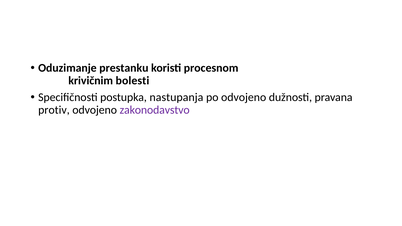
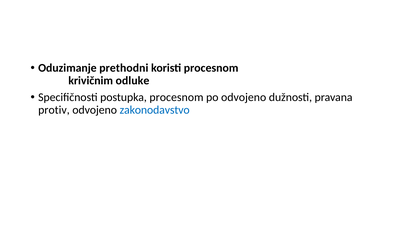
prestanku: prestanku -> prethodni (124, 68)
bolesti: bolesti -> odluke (132, 81)
postupka nastupanja: nastupanja -> procesnom (176, 97)
zakonodavstvo colour: purple -> blue (155, 110)
